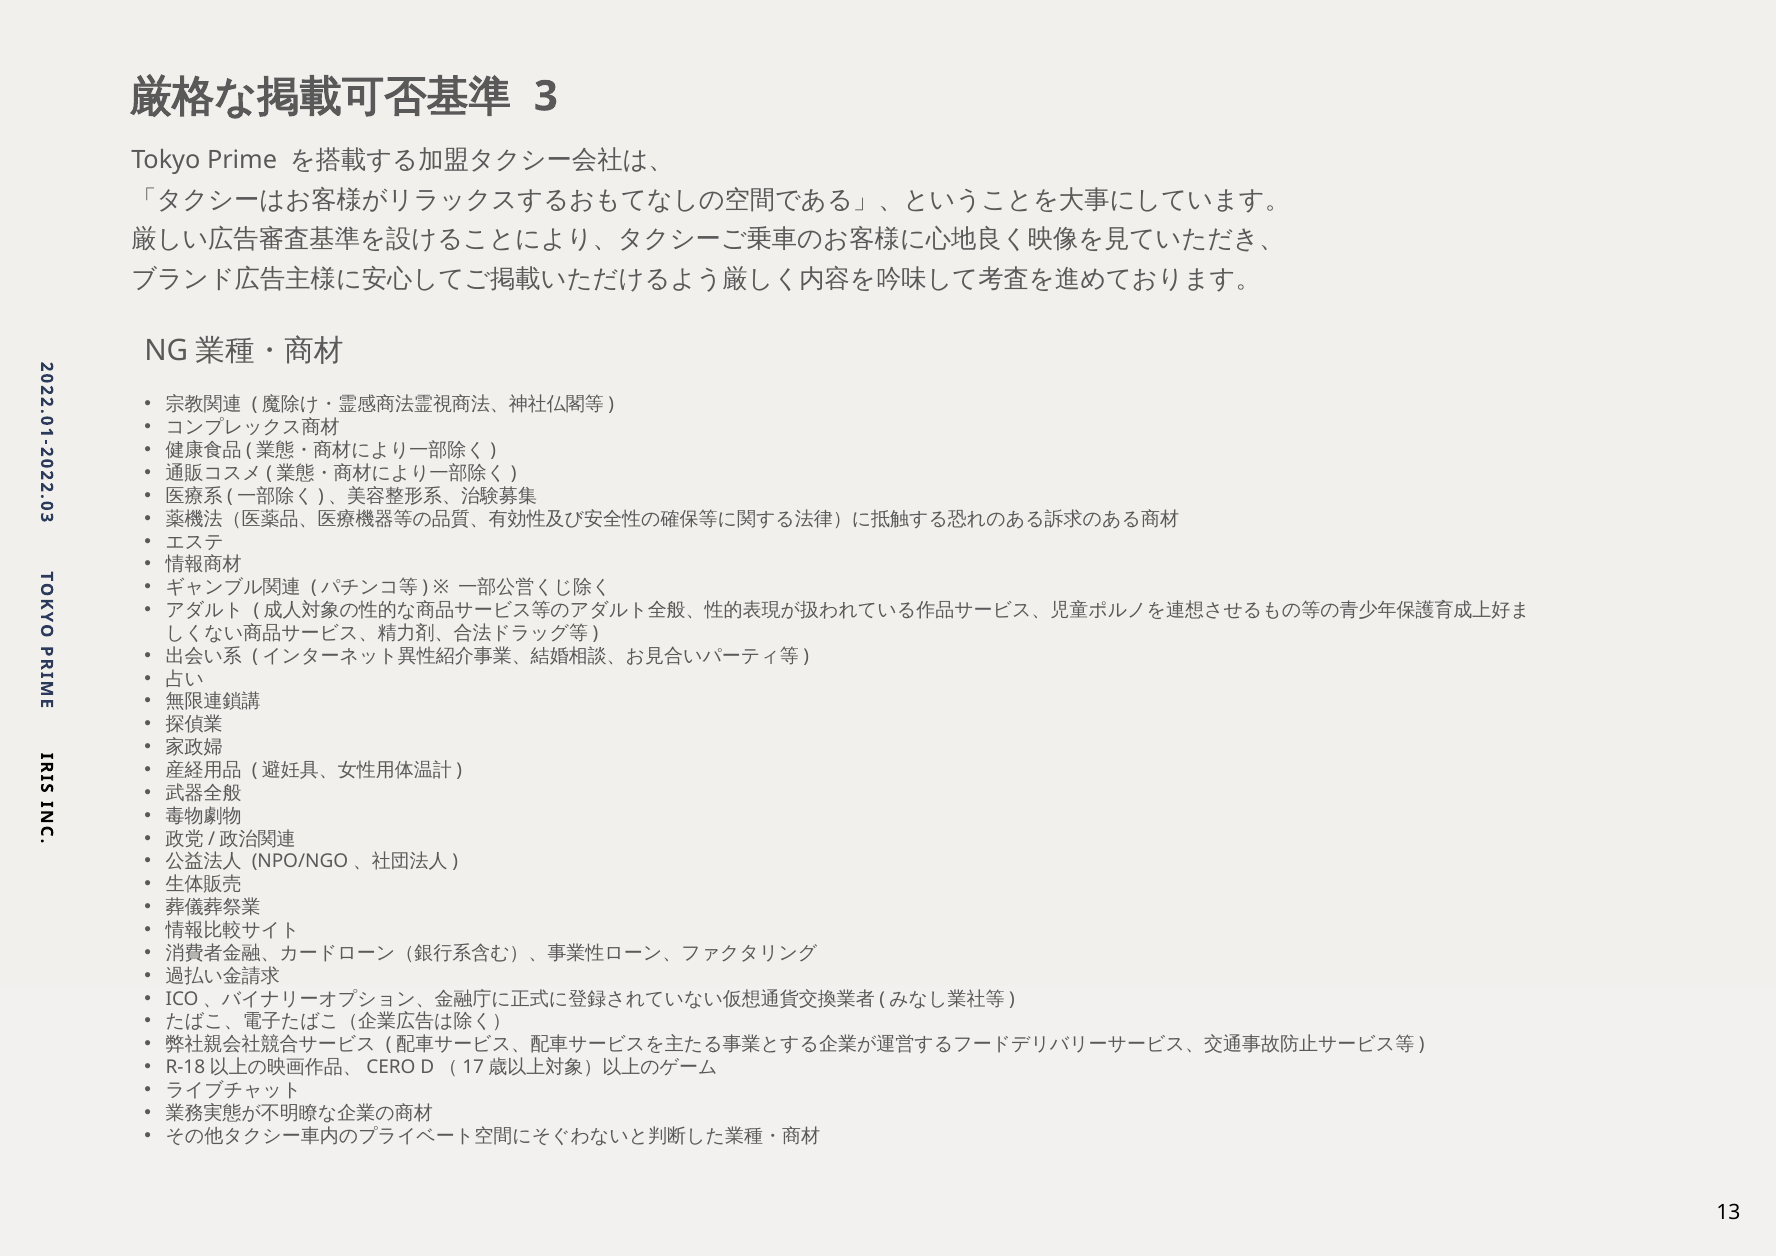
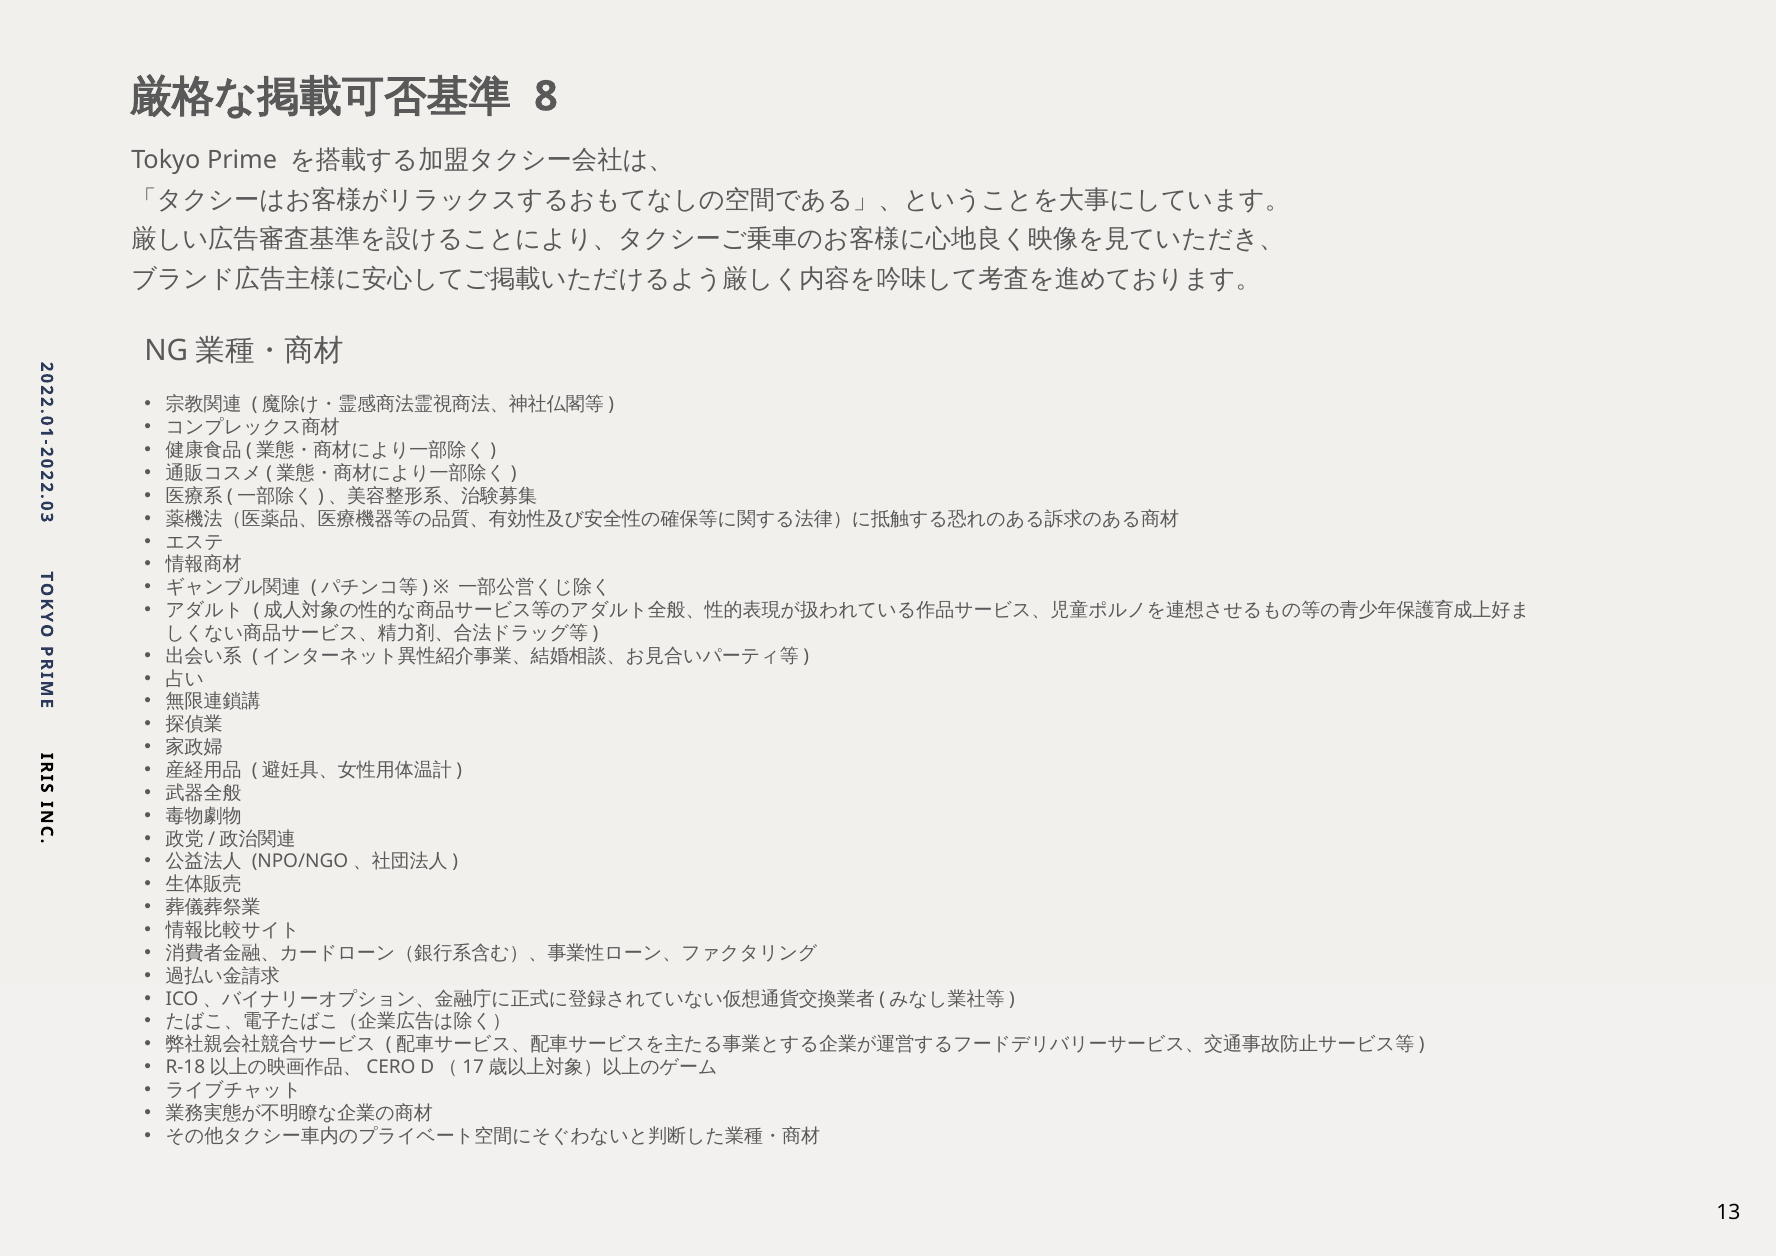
3: 3 -> 8 (546, 96)
